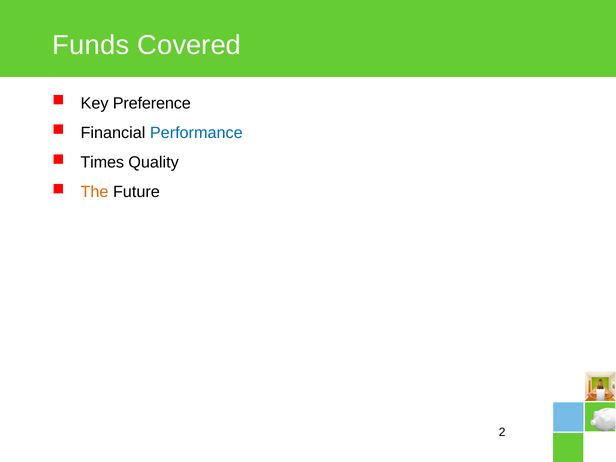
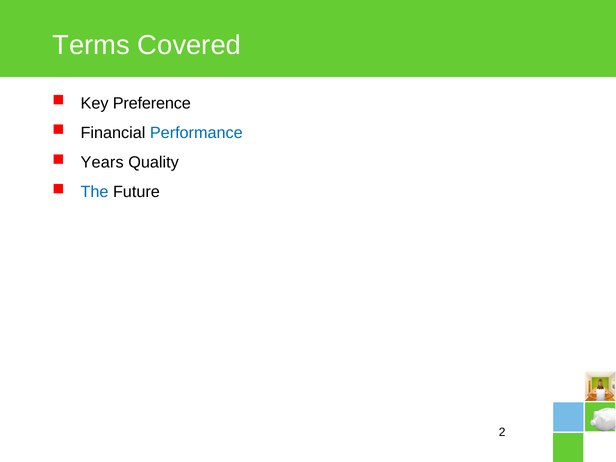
Funds: Funds -> Terms (91, 45)
Times: Times -> Years (102, 162)
The colour: orange -> blue (95, 192)
